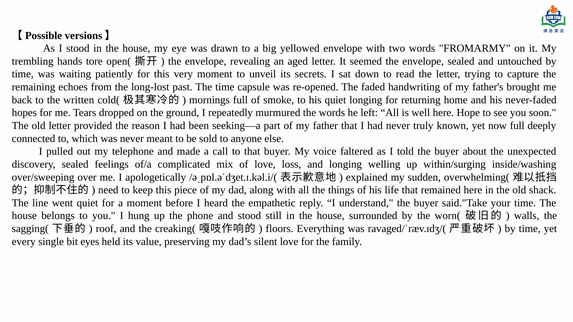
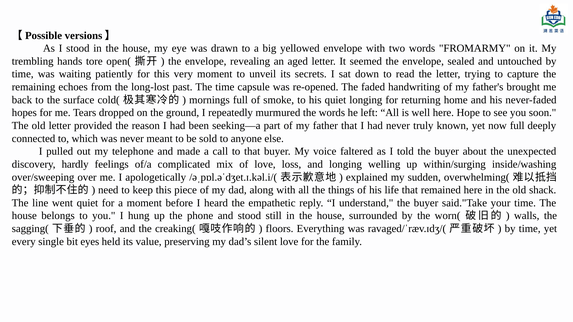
written: written -> surface (79, 100)
discovery sealed: sealed -> hardly (75, 164)
